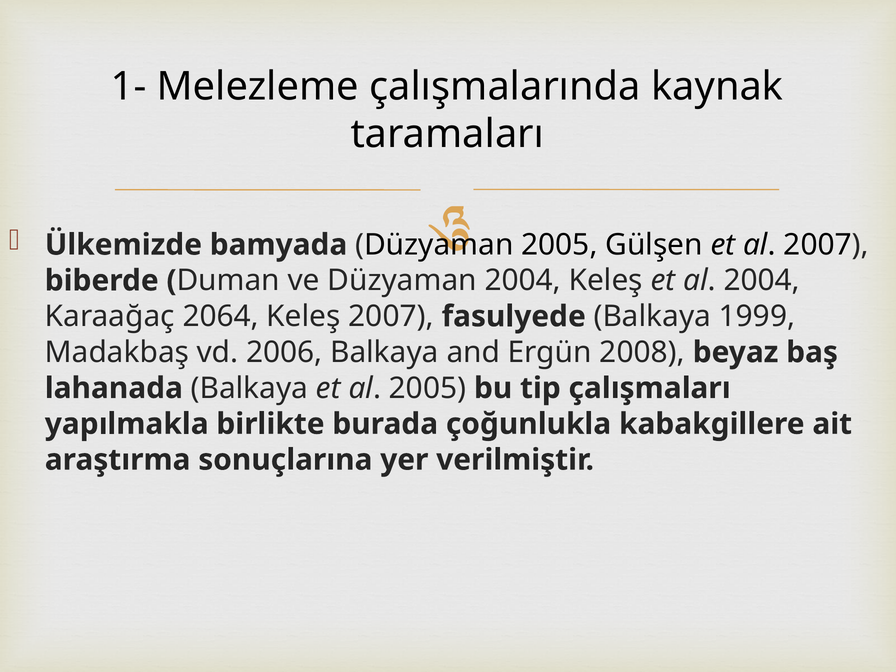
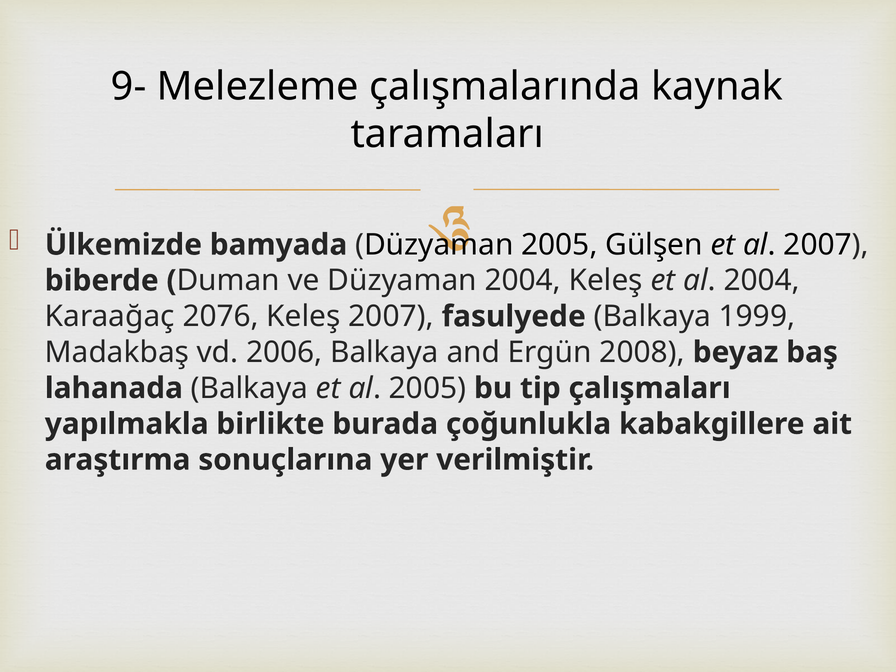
1-: 1- -> 9- (129, 86)
2064: 2064 -> 2076 (221, 316)
